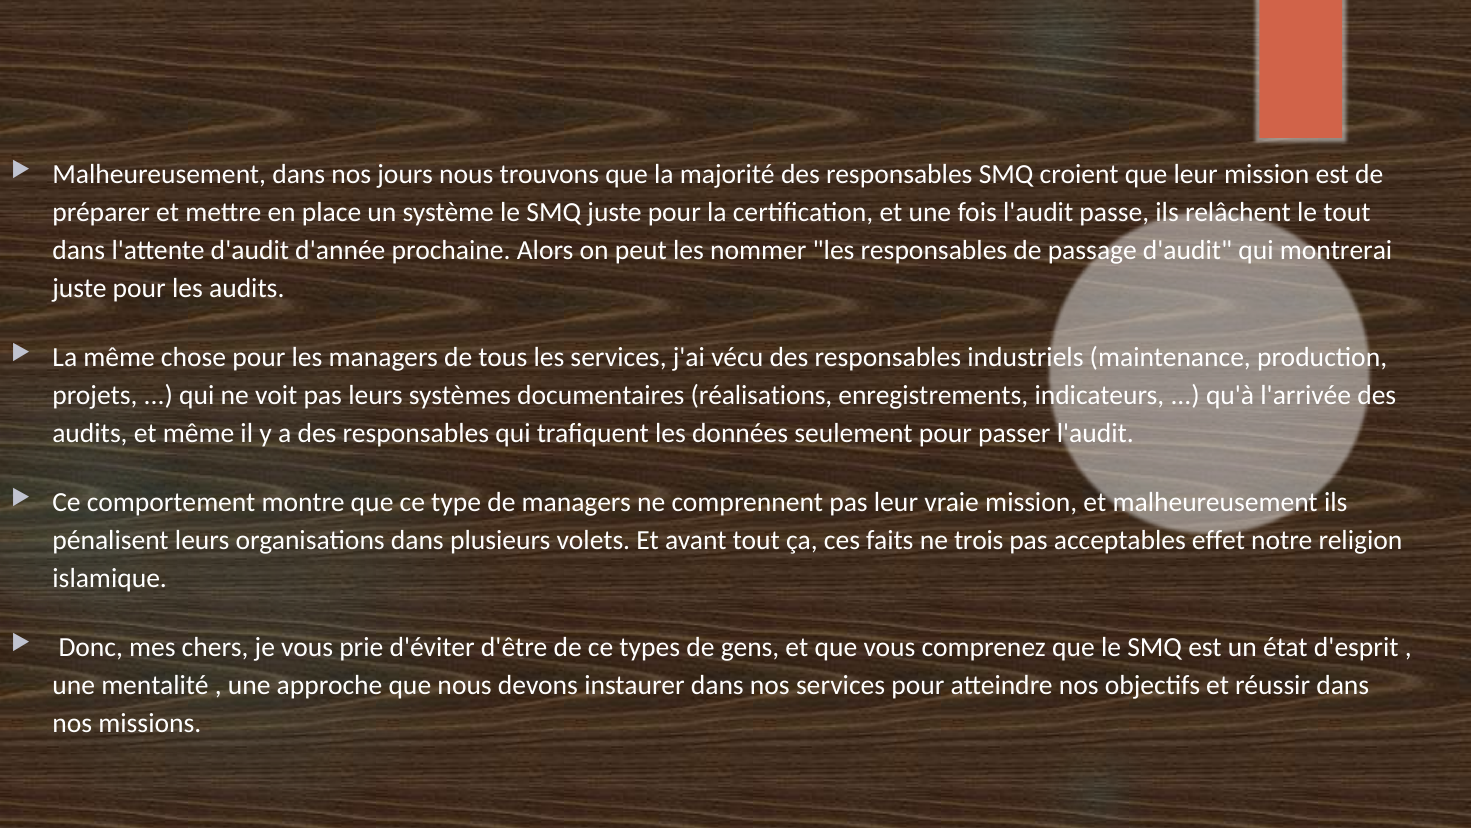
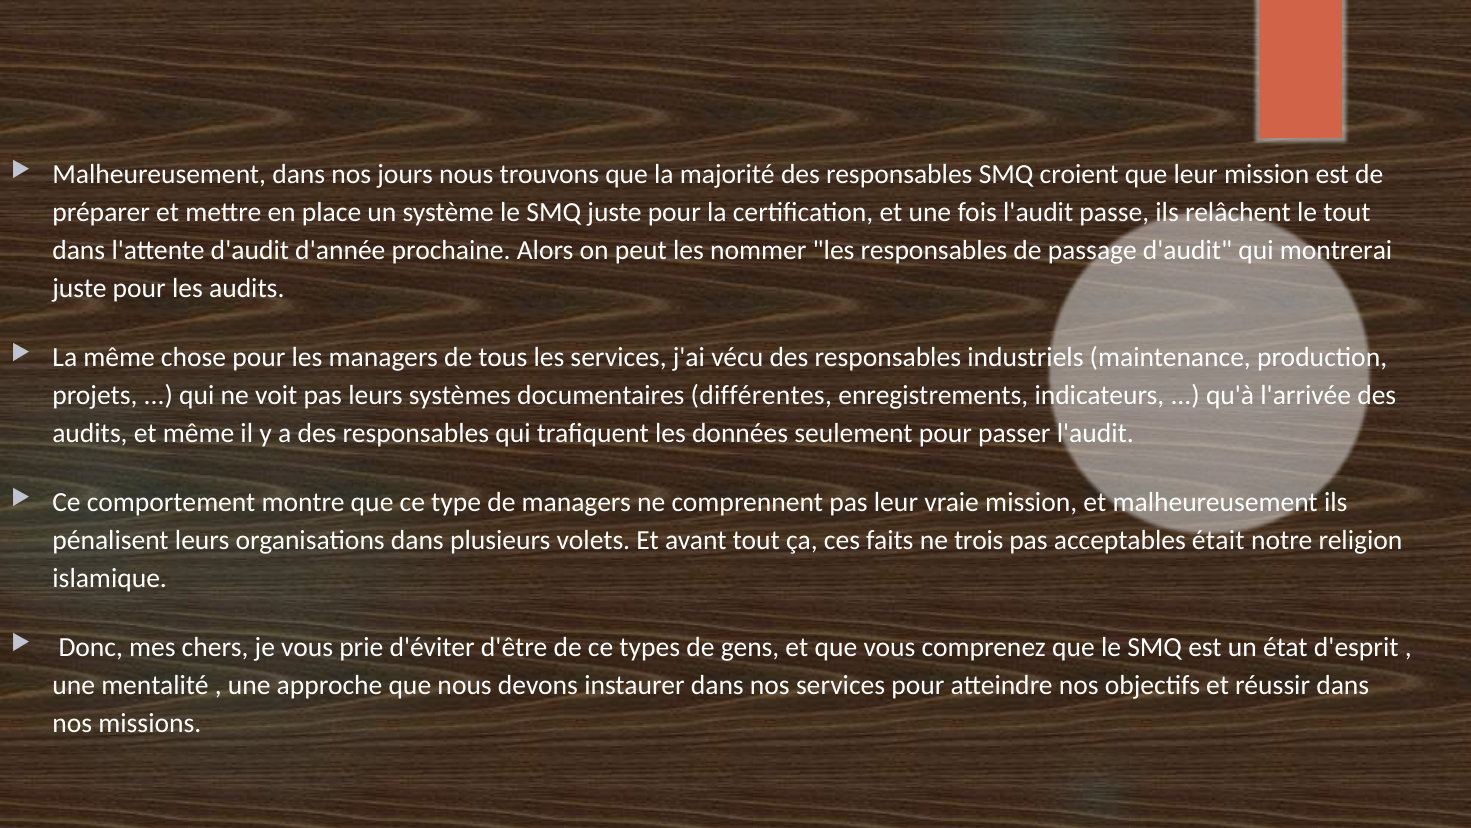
réalisations: réalisations -> différentes (761, 395)
effet: effet -> était (1218, 540)
